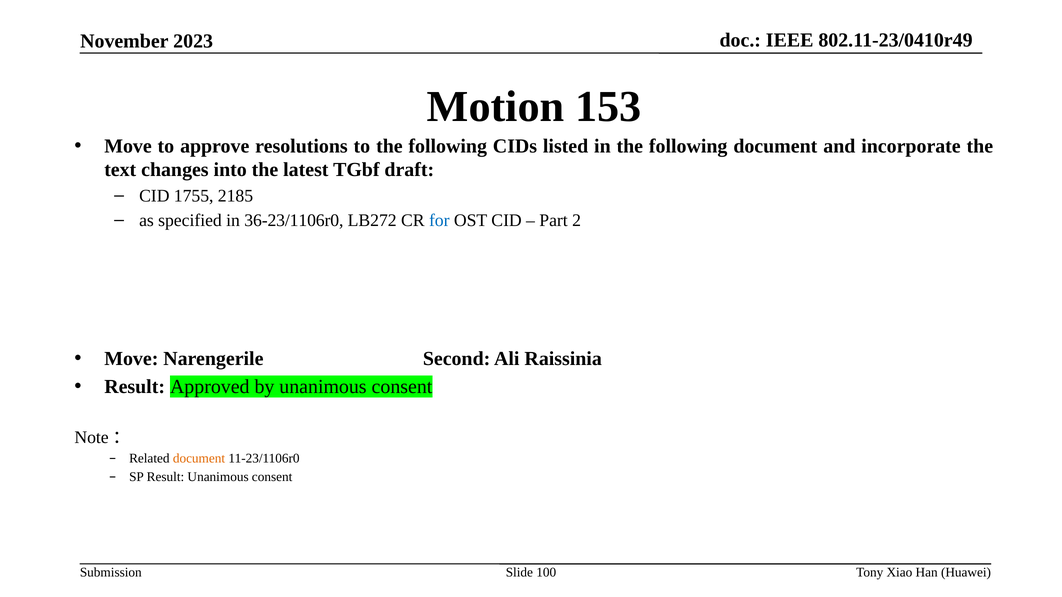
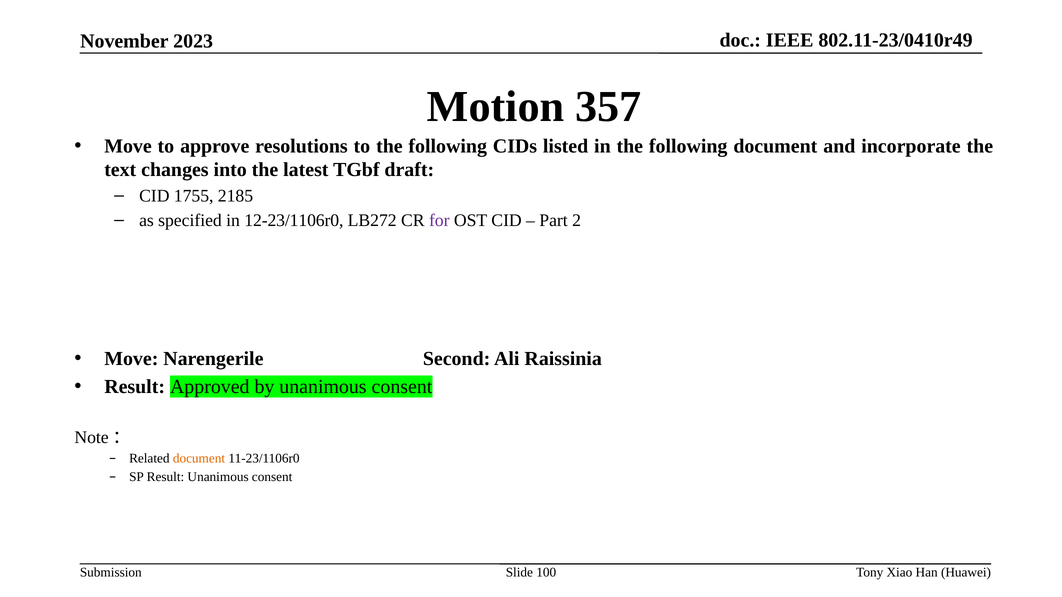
153: 153 -> 357 (608, 107)
36-23/1106r0: 36-23/1106r0 -> 12-23/1106r0 (294, 221)
for colour: blue -> purple (439, 221)
